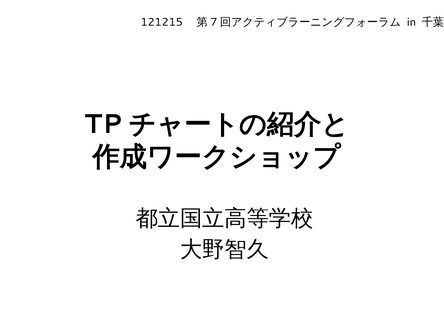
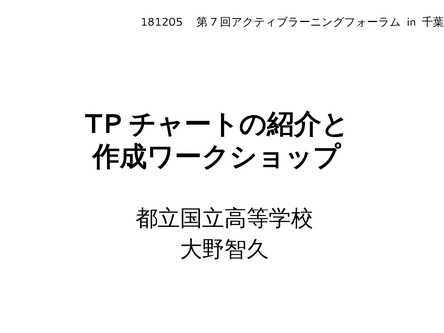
121215: 121215 -> 181205 (162, 22)
